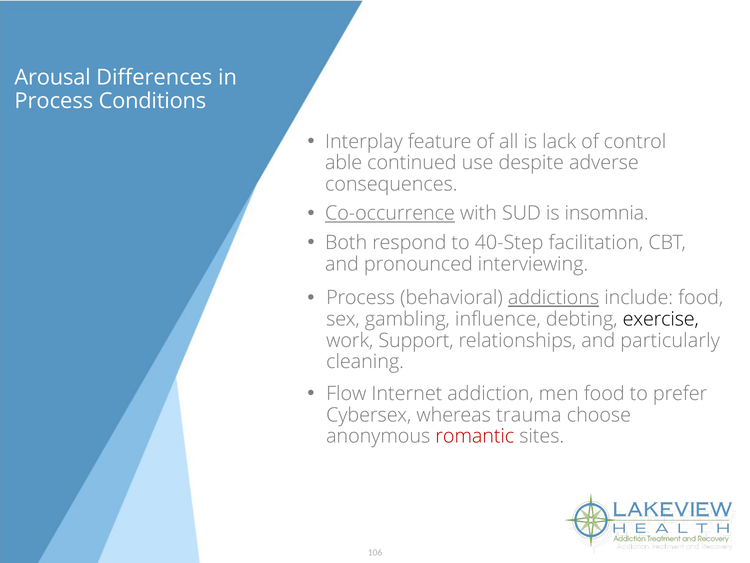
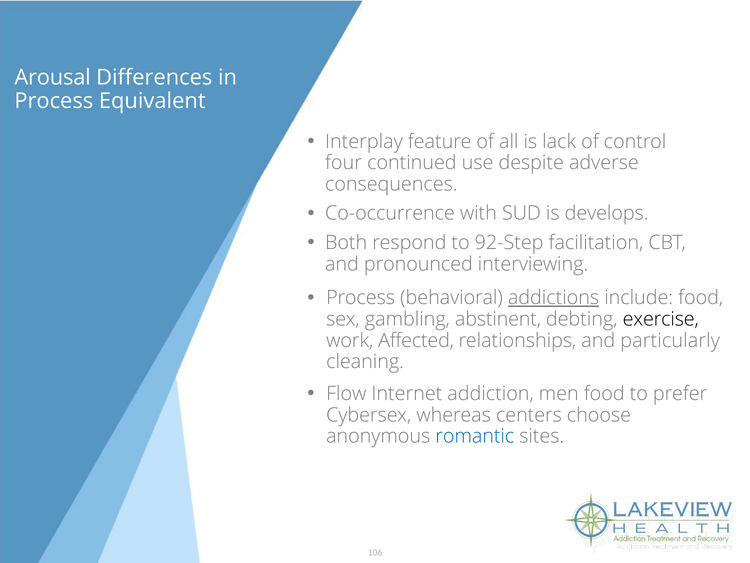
Conditions: Conditions -> Equivalent (152, 101)
able: able -> four (344, 163)
Co-occurrence underline: present -> none (390, 213)
insomnia: insomnia -> develops (607, 213)
40-Step: 40-Step -> 92-Step (509, 242)
influence: influence -> abstinent (498, 319)
Support: Support -> Affected (416, 340)
trauma: trauma -> centers (529, 415)
romantic colour: red -> blue (475, 436)
